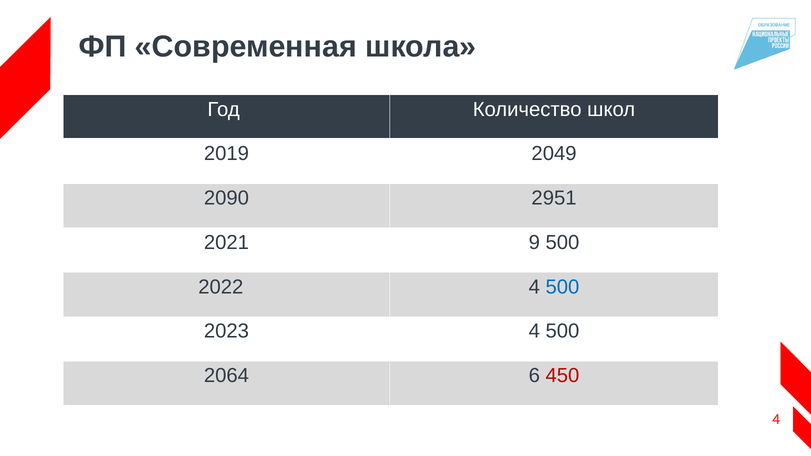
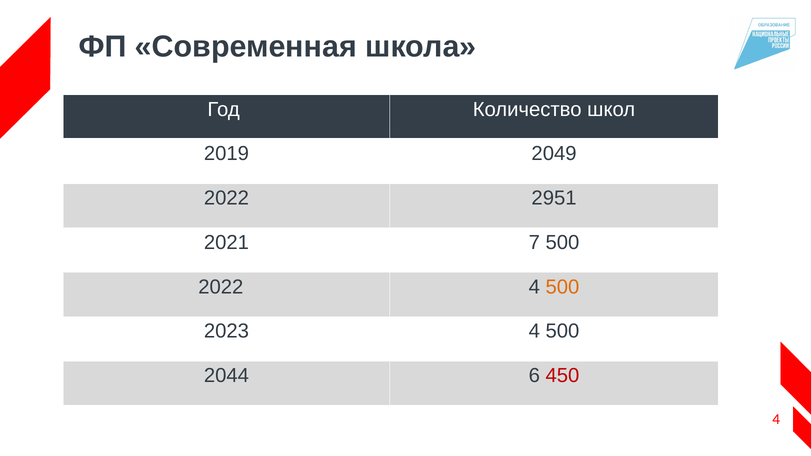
2090: 2090 -> 2022 (226, 198)
9: 9 -> 7 (534, 243)
500 colour: blue -> orange (562, 287)
2064: 2064 -> 2044 (226, 376)
